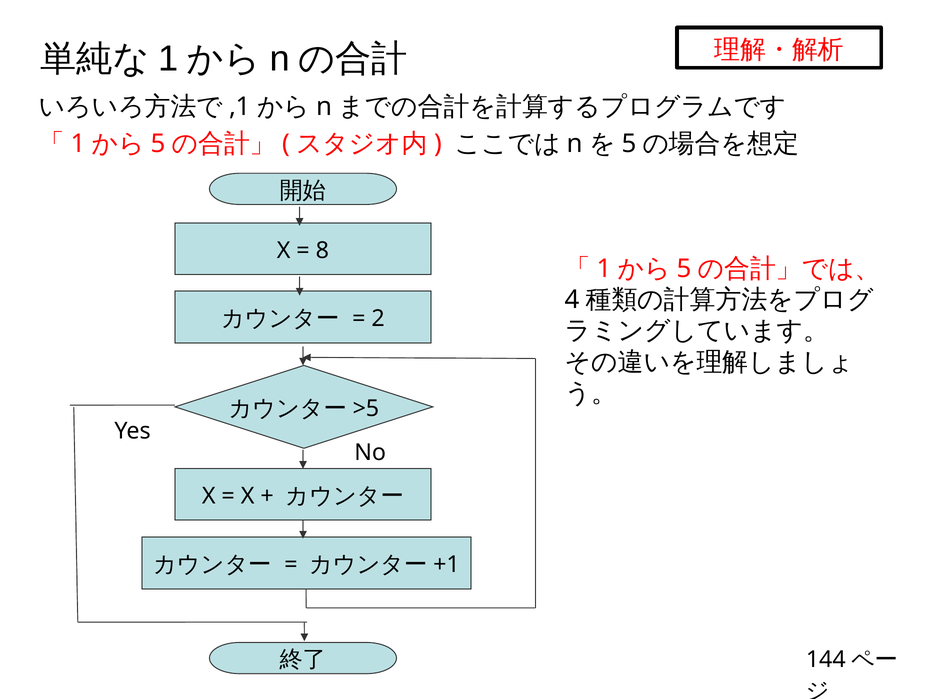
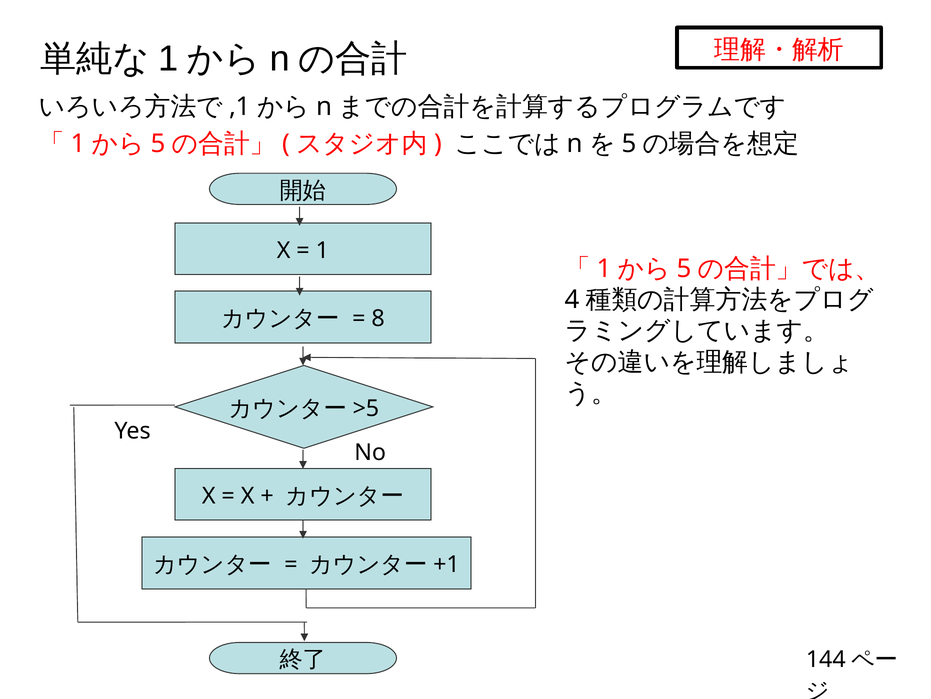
8: 8 -> 1 (322, 250)
2: 2 -> 8 (378, 318)
